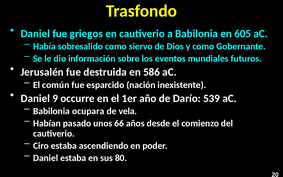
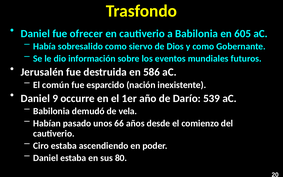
griegos: griegos -> ofrecer (86, 34)
ocupara: ocupara -> demudó (88, 111)
